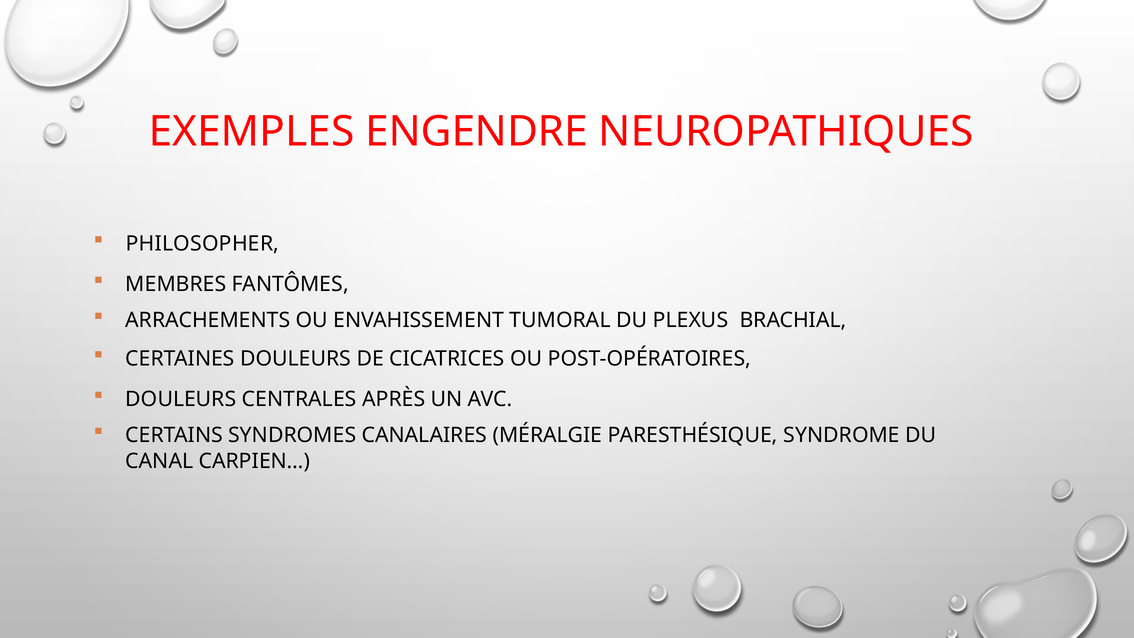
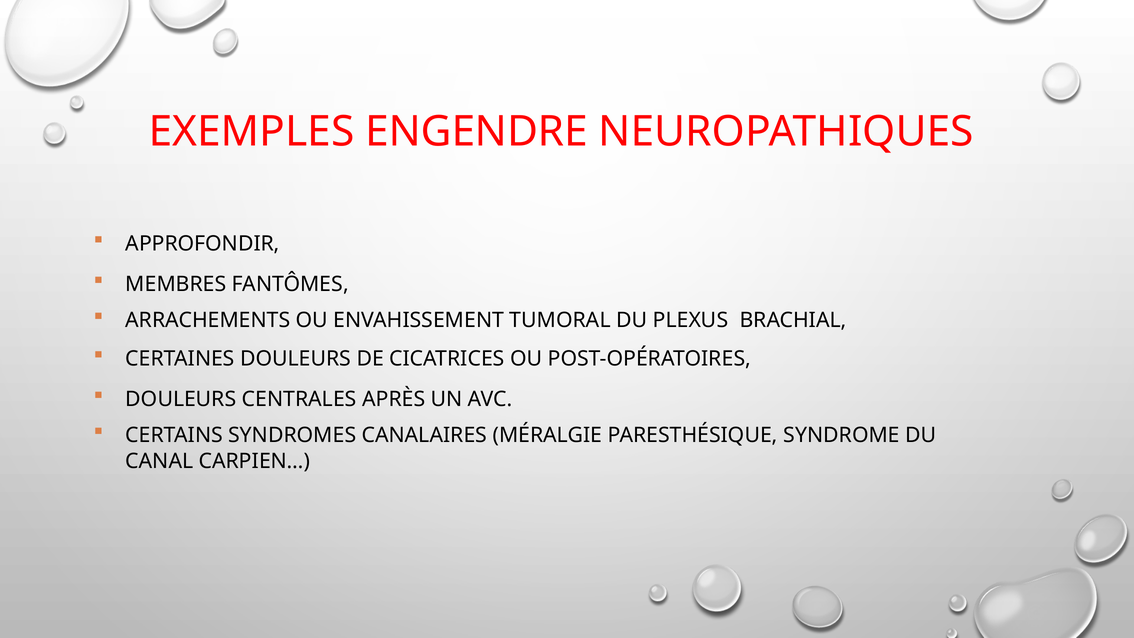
PHILOSOPHER: PHILOSOPHER -> APPROFONDIR (202, 244)
